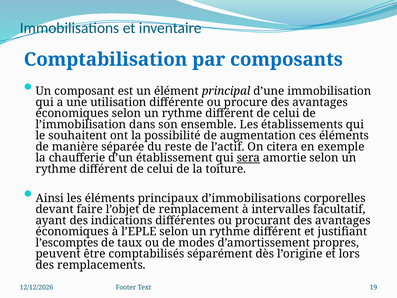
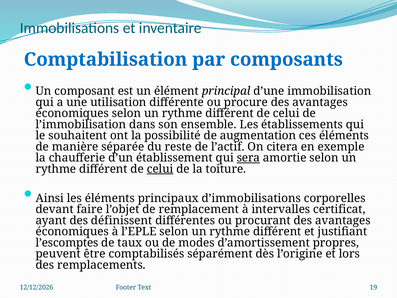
celui underline: none -> present (160, 169)
facultatif: facultatif -> certificat (339, 209)
indications: indications -> définissent (122, 220)
